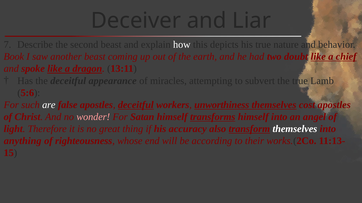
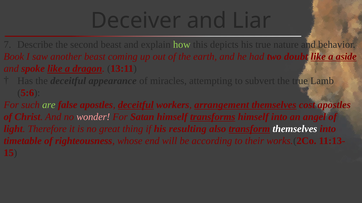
how colour: white -> light green (182, 45)
chief: chief -> aside (346, 57)
are colour: white -> light green (49, 105)
unworthiness: unworthiness -> arrangement (222, 105)
accuracy: accuracy -> resulting (188, 129)
anything: anything -> timetable (23, 141)
